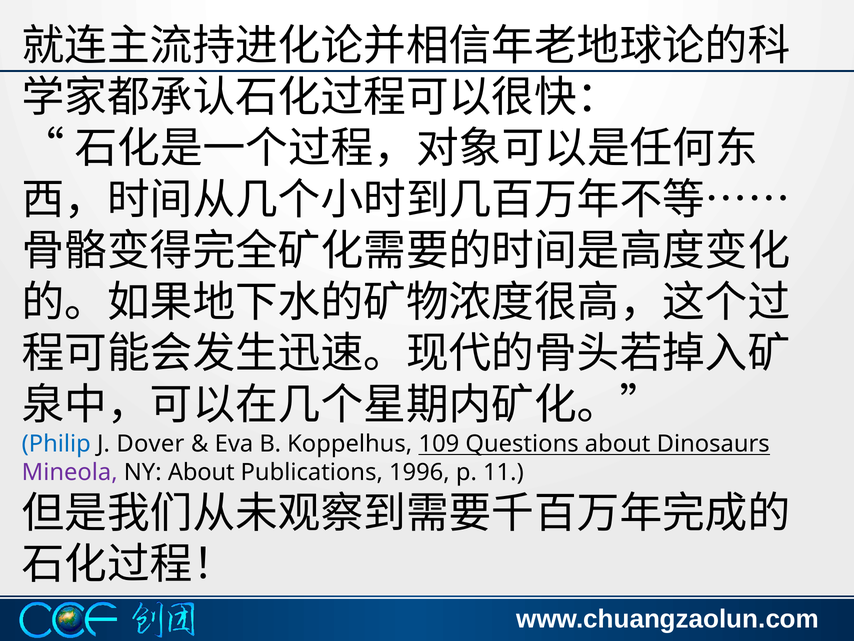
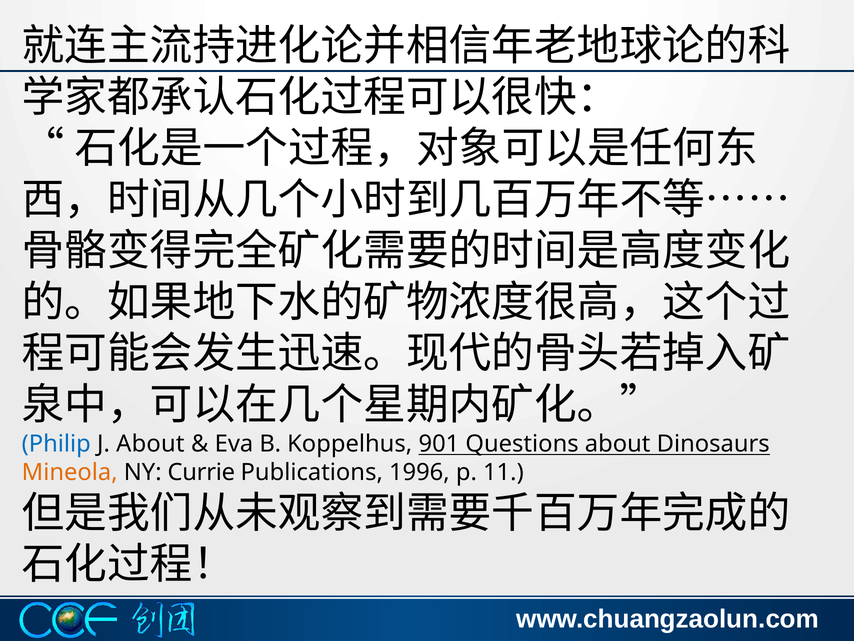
J Dover: Dover -> About (150, 443)
109: 109 -> 901 (439, 443)
Mineola colour: purple -> orange (70, 472)
NY About: About -> Currie (201, 472)
